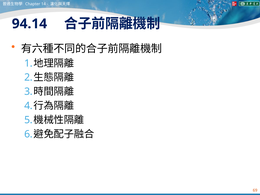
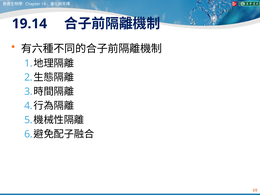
94.14: 94.14 -> 19.14 (29, 24)
